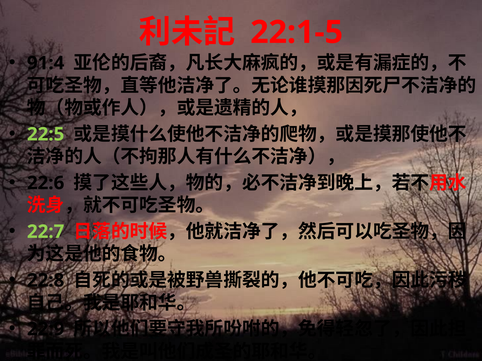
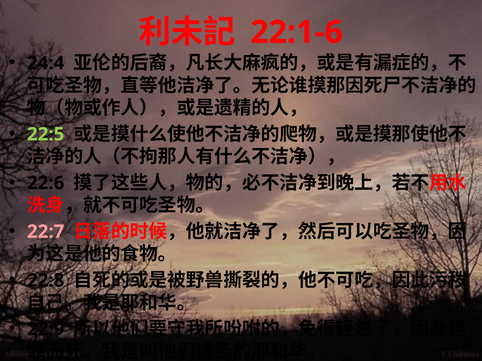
22:1-5: 22:1-5 -> 22:1-6 (297, 32)
91:4: 91:4 -> 24:4 (46, 63)
22:7 colour: light green -> pink (46, 232)
